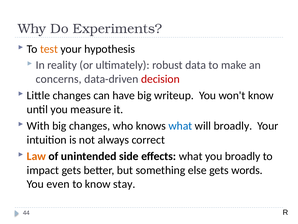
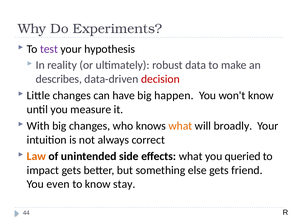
test colour: orange -> purple (49, 49)
concerns: concerns -> describes (59, 79)
writeup: writeup -> happen (174, 95)
what colour: blue -> orange (180, 126)
you broadly: broadly -> queried (243, 156)
words: words -> friend (247, 170)
